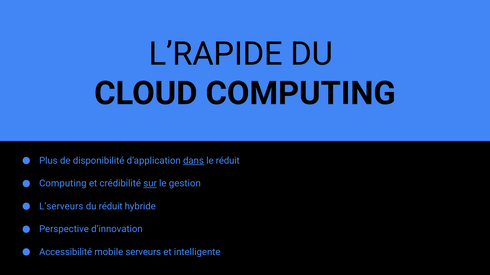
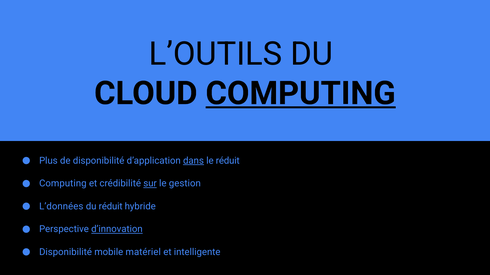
L’RAPIDE: L’RAPIDE -> L’OUTILS (216, 54)
COMPUTING underline: none -> present (301, 94)
L’serveurs: L’serveurs -> L’données (61, 207)
d’innovation underline: none -> present (117, 230)
Accessibilité: Accessibilité -> Disponibilité (66, 253)
serveurs: serveurs -> matériel (143, 253)
